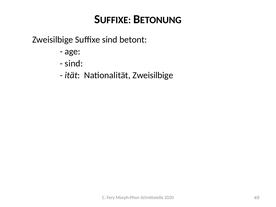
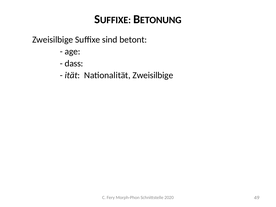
sind: sind -> dass (74, 63)
